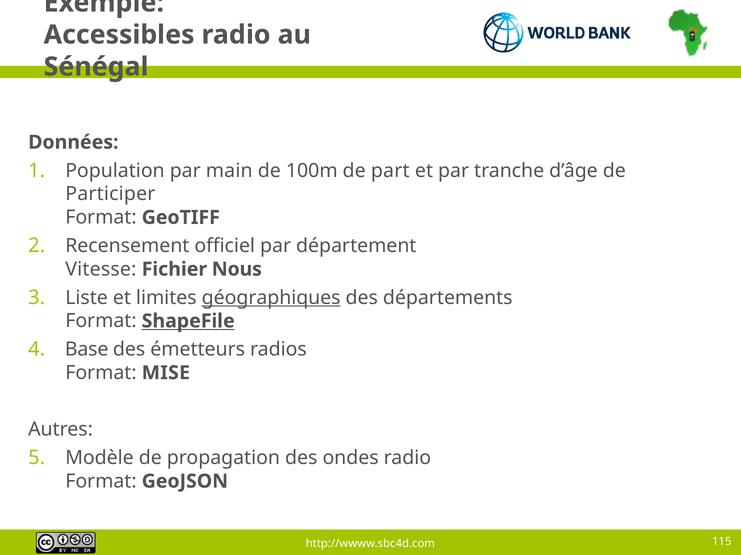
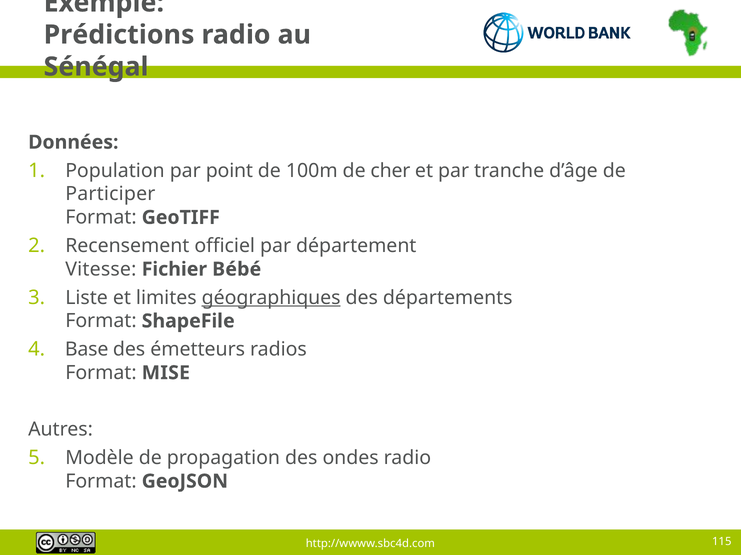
Accessibles: Accessibles -> Prédictions (119, 35)
main: main -> point (229, 171)
part: part -> cher (390, 171)
Nous: Nous -> Bébé (237, 270)
ShapeFile underline: present -> none (188, 321)
